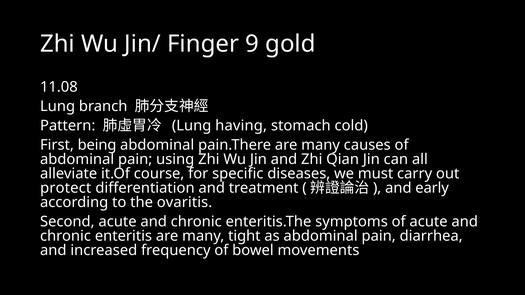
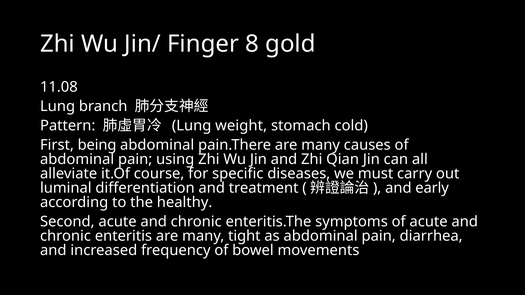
9: 9 -> 8 (252, 44)
having: having -> weight (241, 126)
protect: protect -> luminal (66, 188)
ovaritis: ovaritis -> healthy (185, 203)
